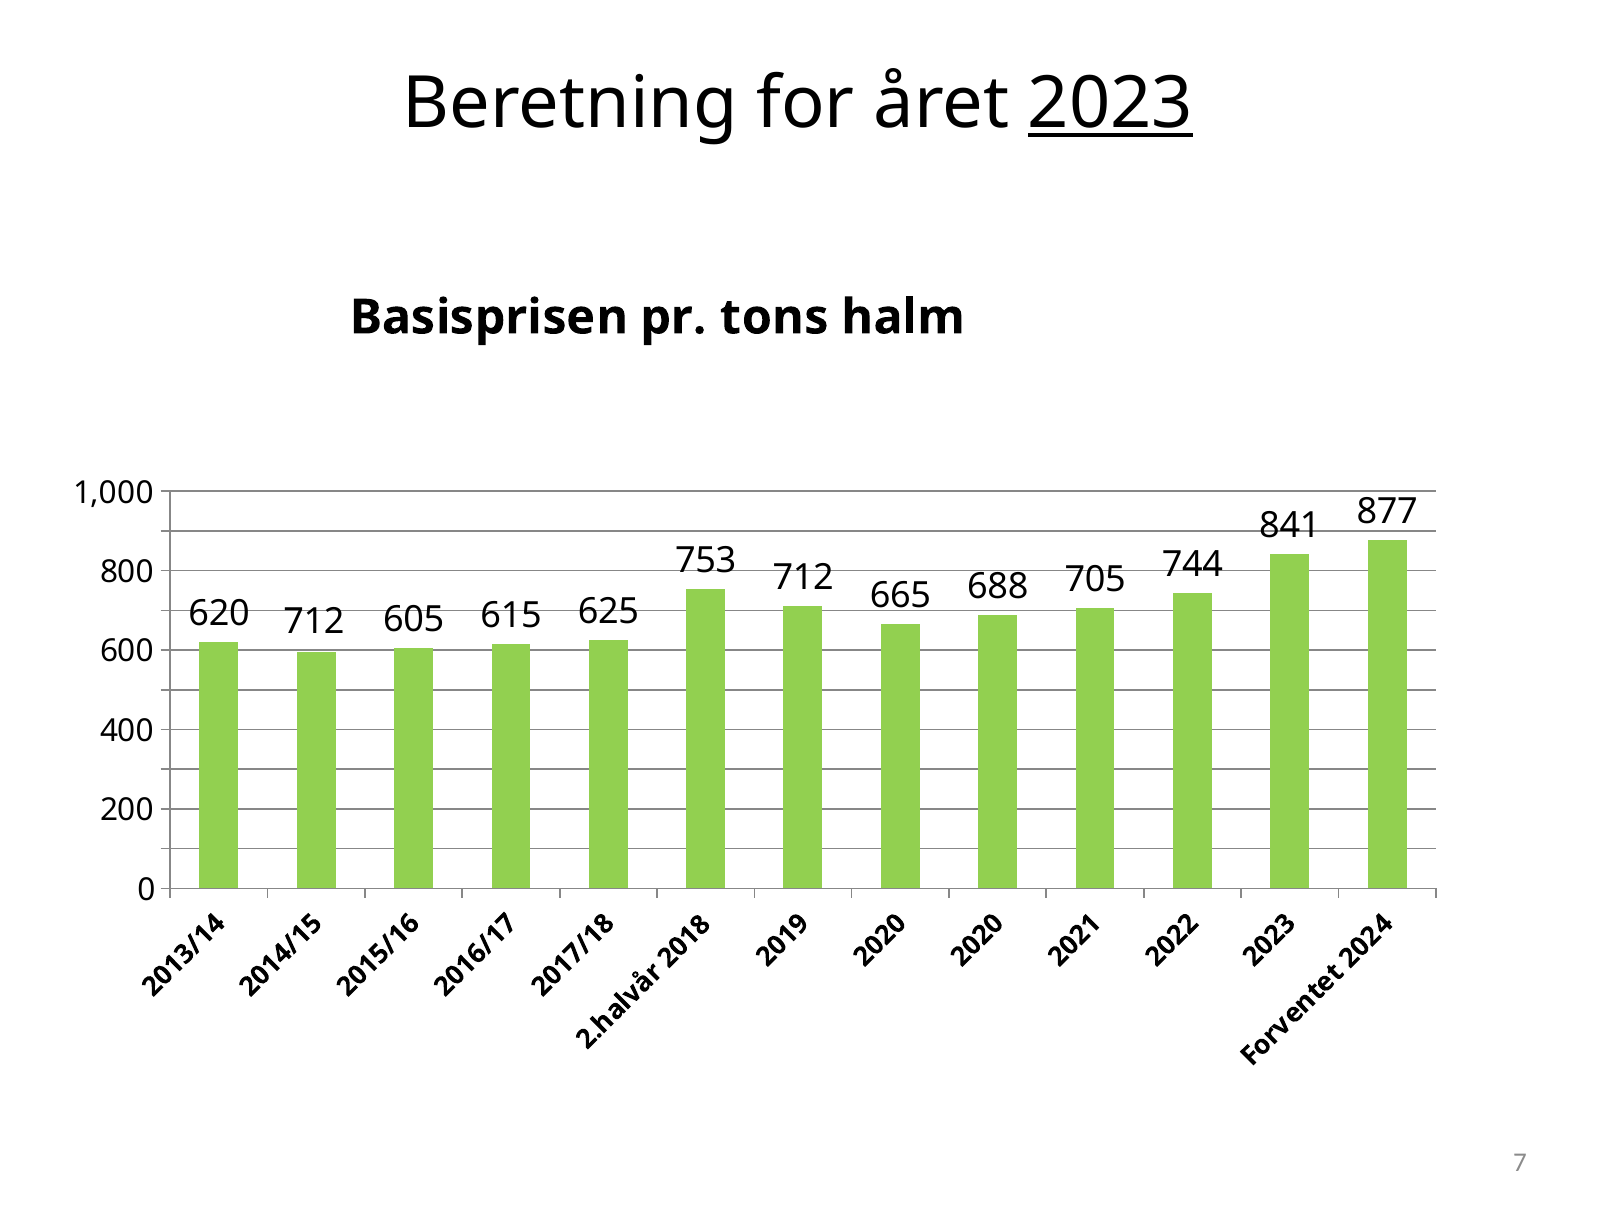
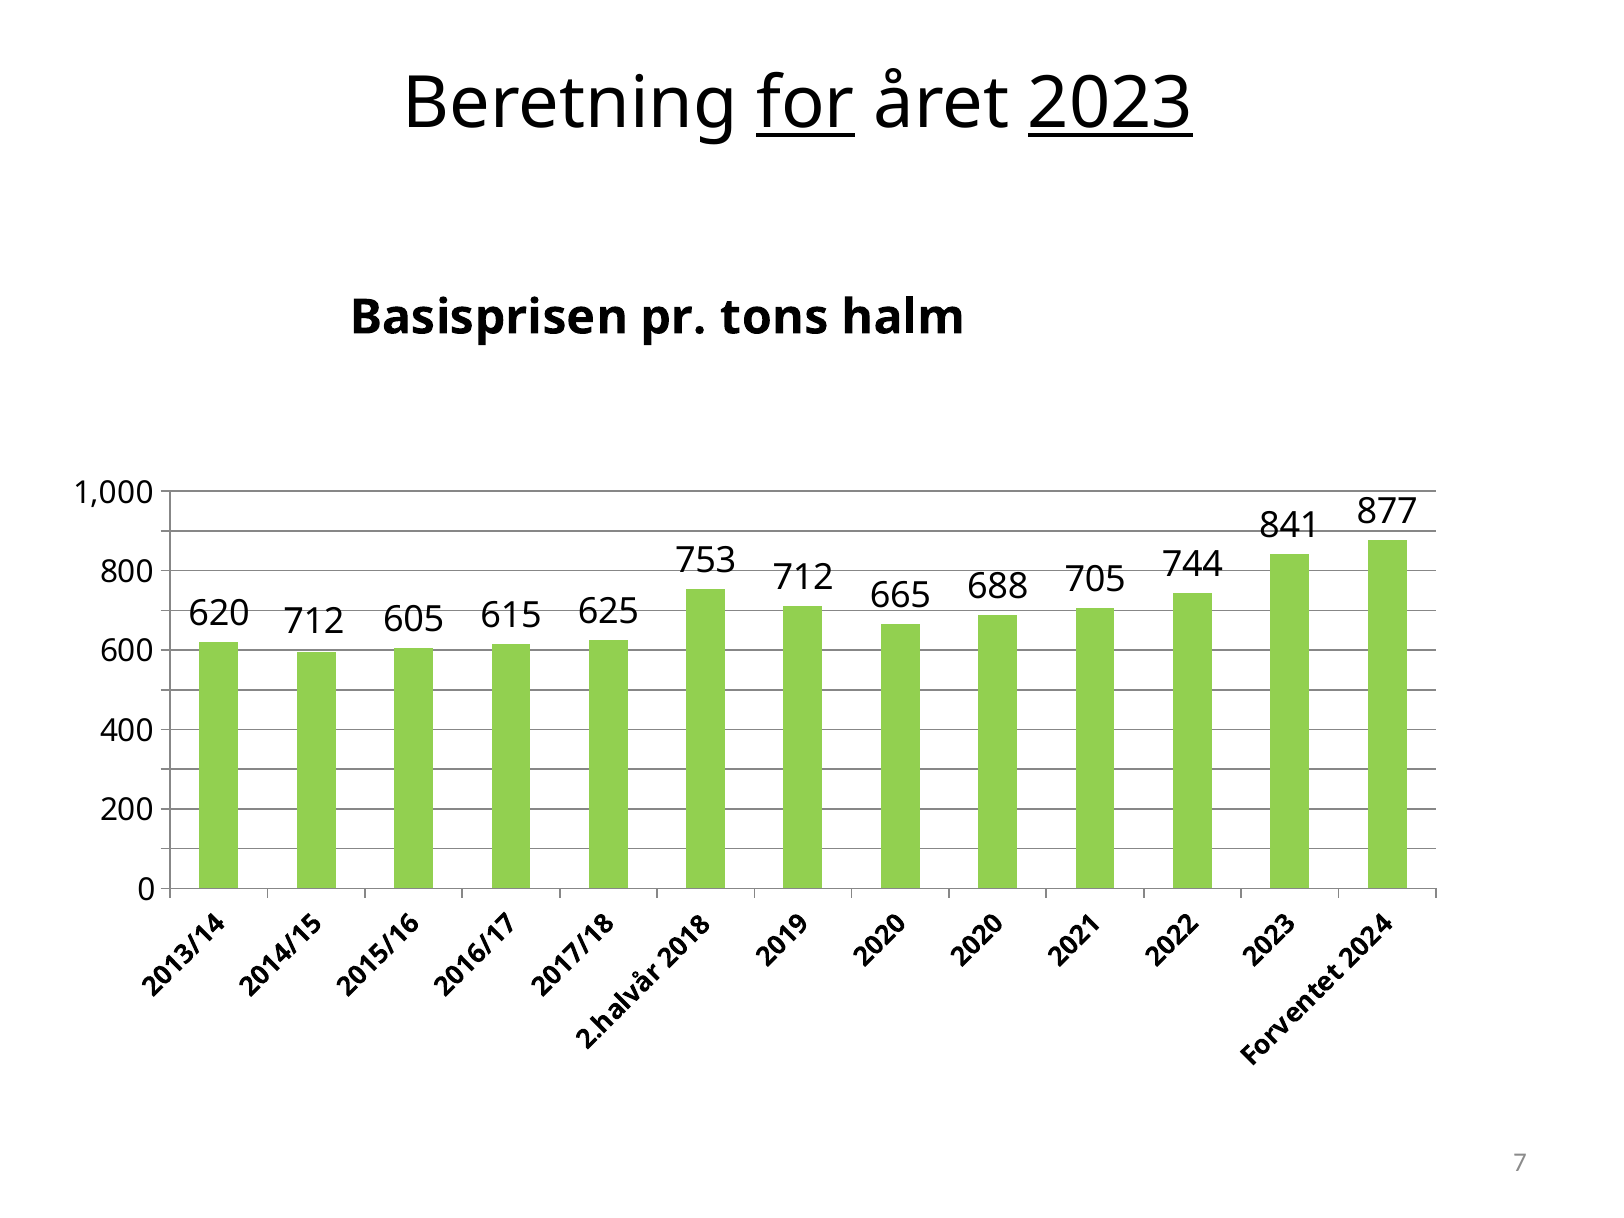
for underline: none -> present (806, 104)
